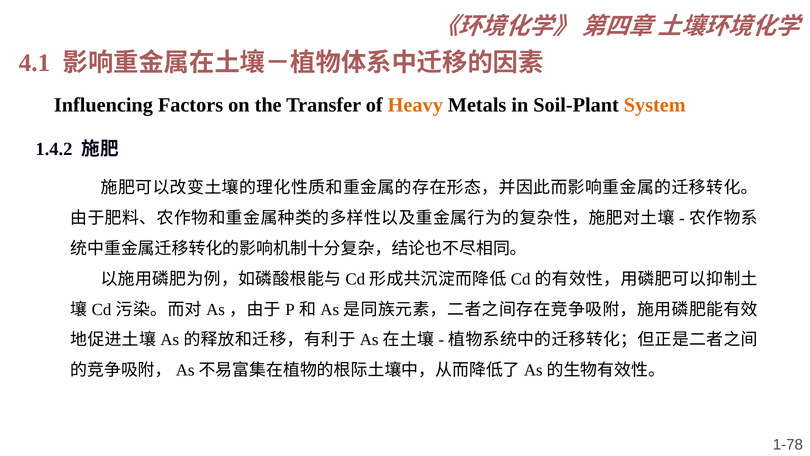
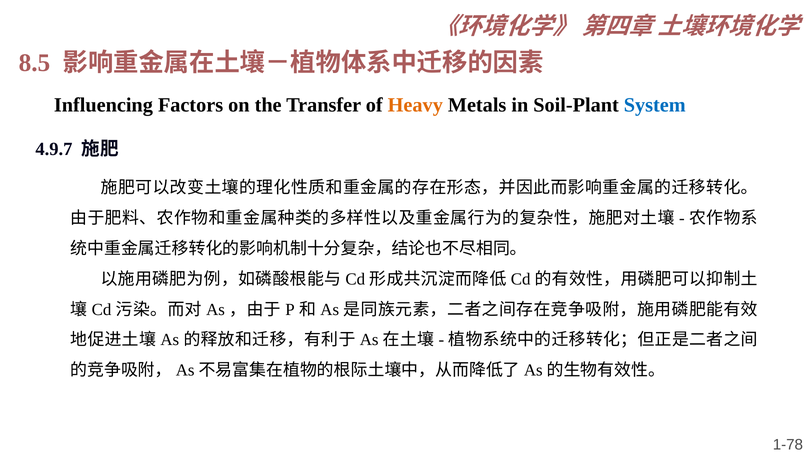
4.1: 4.1 -> 8.5 (34, 63)
System colour: orange -> blue (655, 105)
1.4.2: 1.4.2 -> 4.9.7 (54, 149)
